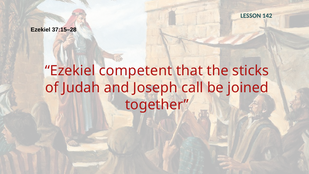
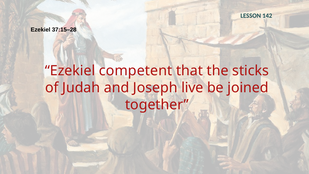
call: call -> live (192, 88)
